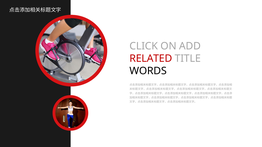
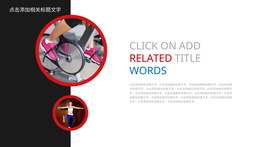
WORDS colour: black -> blue (148, 71)
